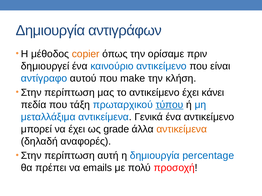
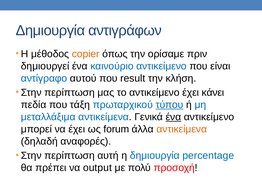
make: make -> result (133, 78)
ένα underline: none -> present (173, 117)
grade: grade -> forum (116, 129)
emails: emails -> output (97, 168)
